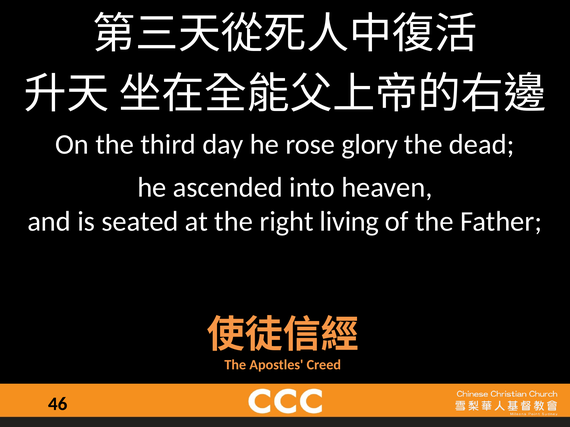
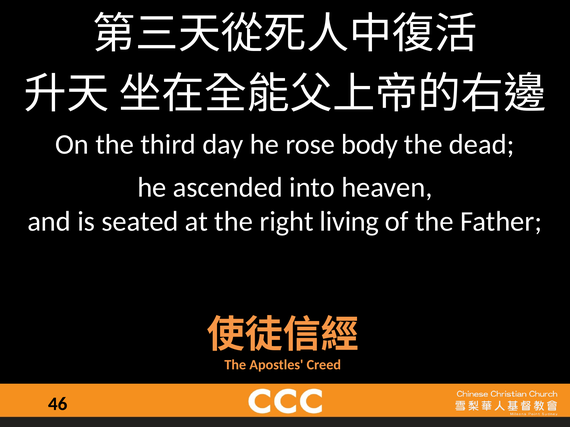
glory: glory -> body (370, 145)
